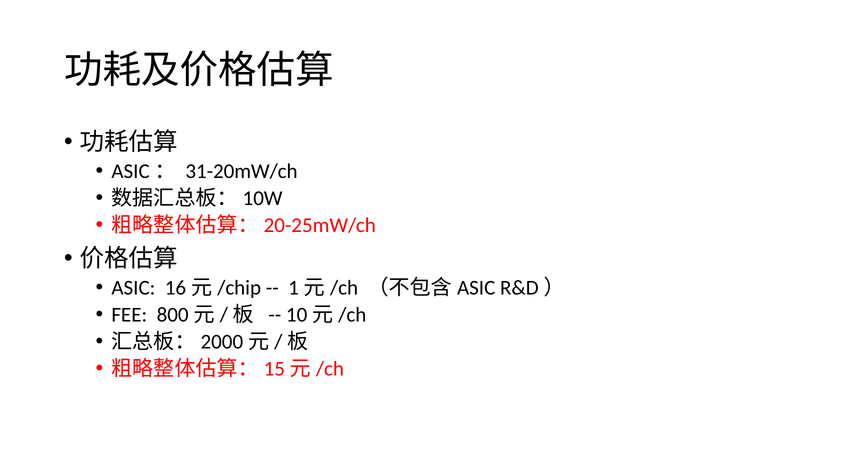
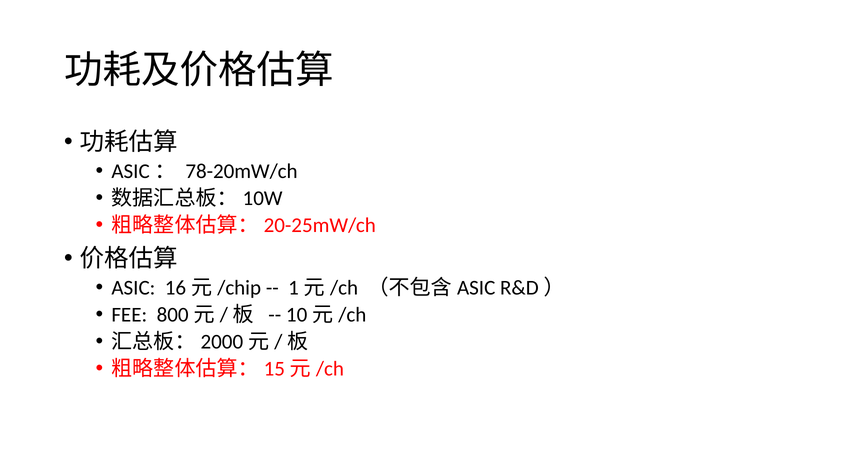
31-20mW/ch: 31-20mW/ch -> 78-20mW/ch (242, 171)
